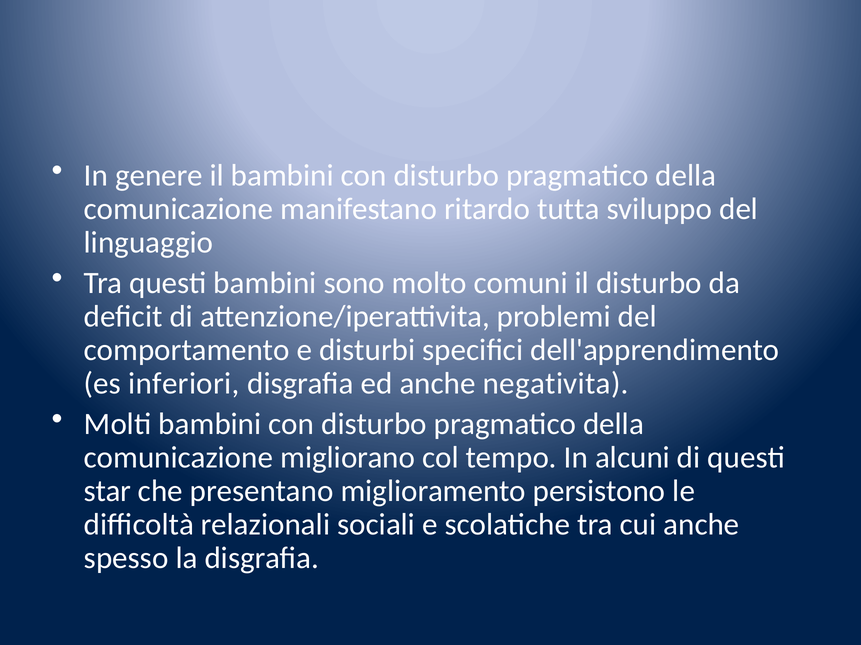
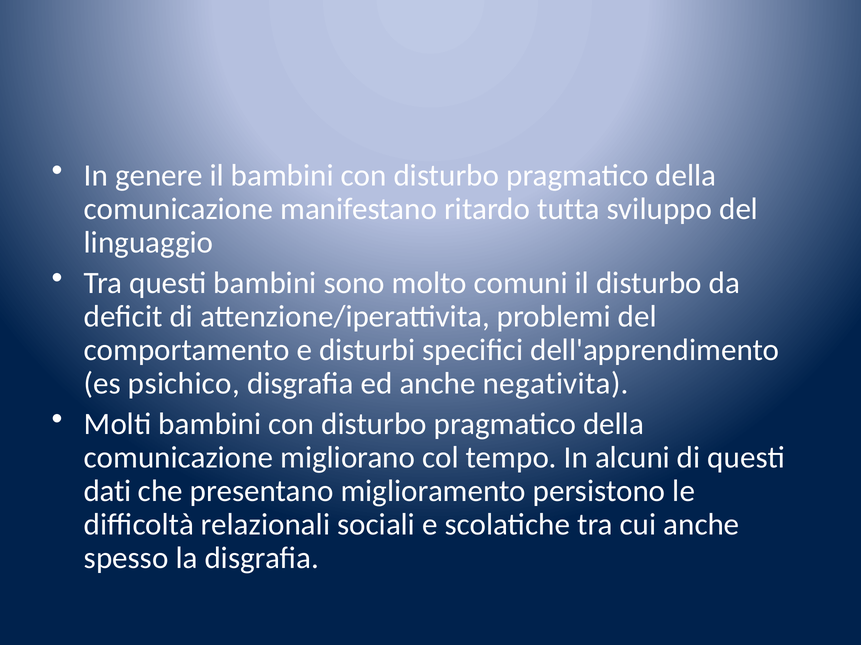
inferiori: inferiori -> psichico (184, 384)
star: star -> dati (108, 492)
